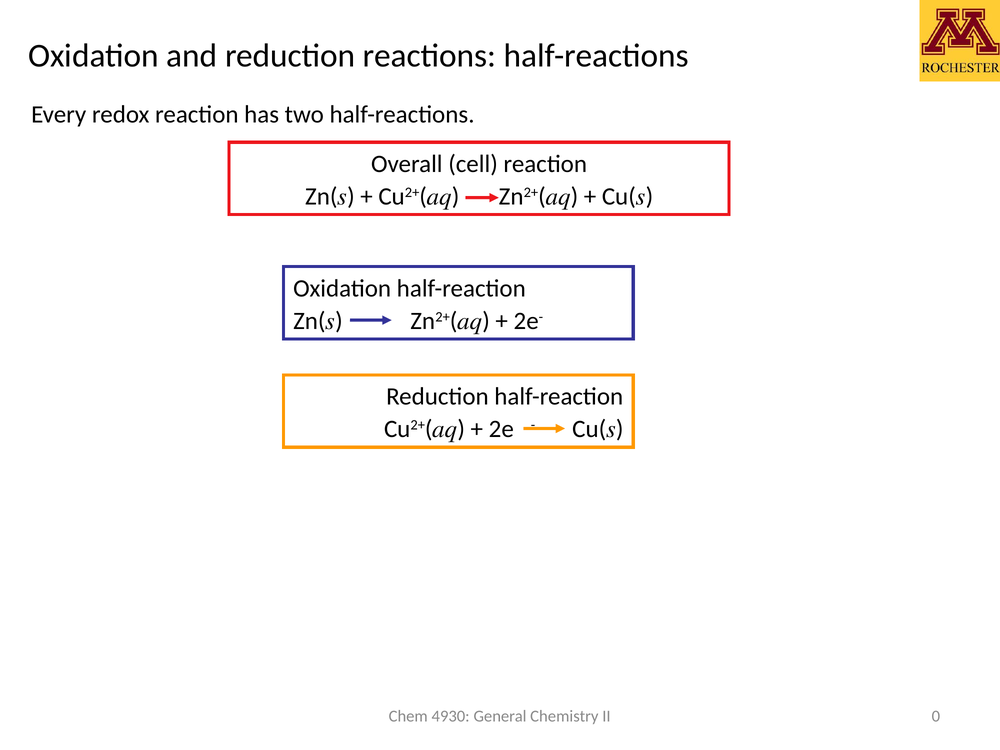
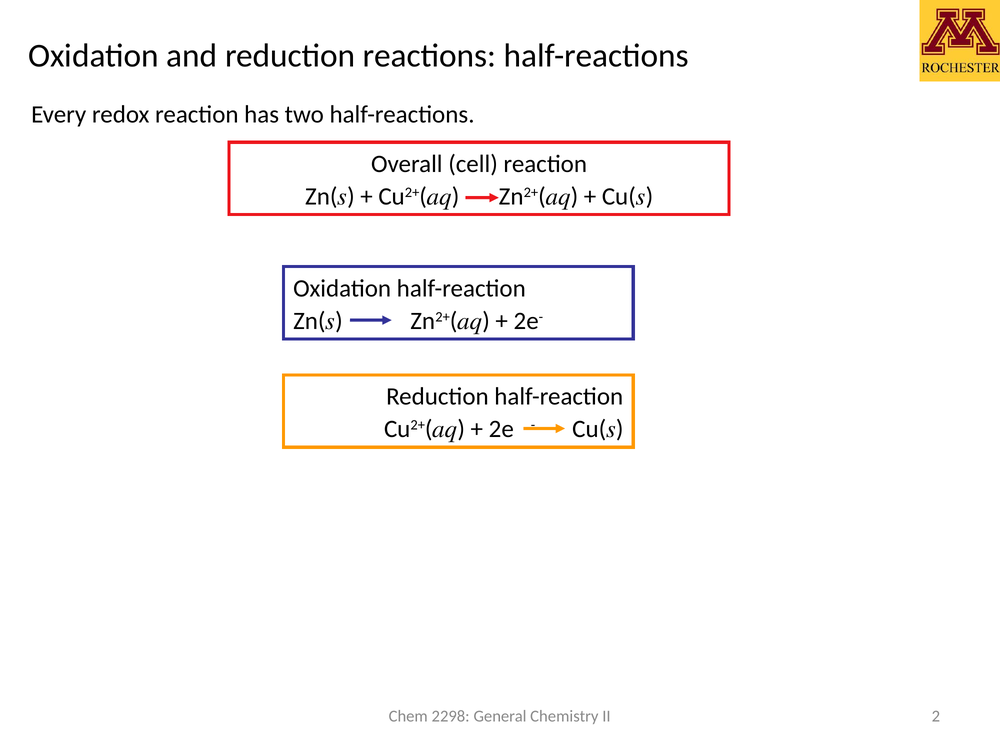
4930: 4930 -> 2298 (451, 716)
0: 0 -> 2 (936, 716)
